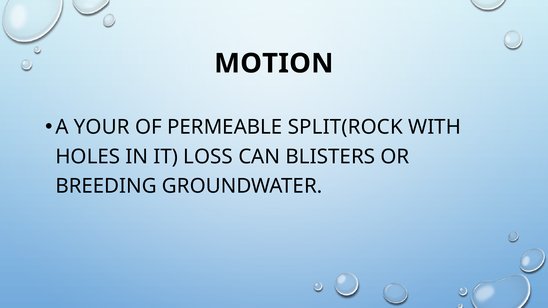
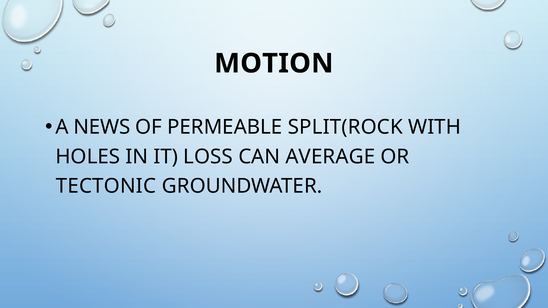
YOUR: YOUR -> NEWS (102, 127)
BLISTERS: BLISTERS -> AVERAGE (330, 157)
BREEDING: BREEDING -> TECTONIC (106, 186)
